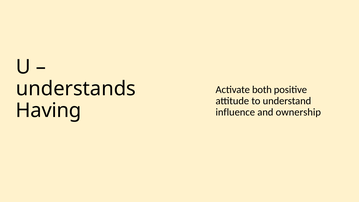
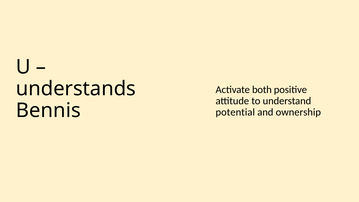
Having: Having -> Bennis (48, 111)
influence: influence -> potential (235, 112)
